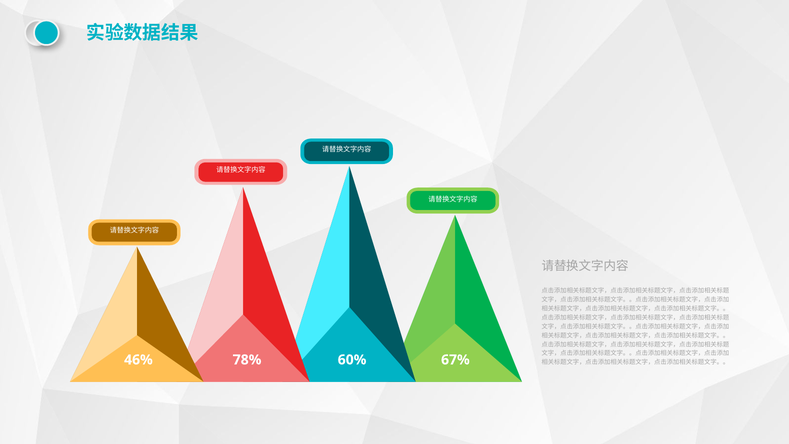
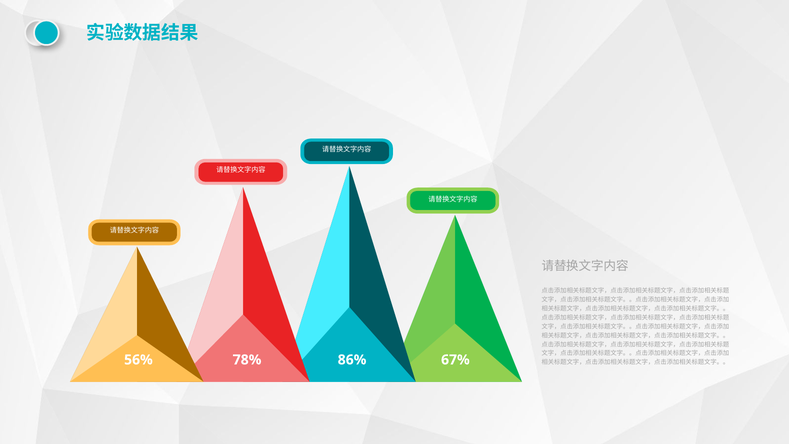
46%: 46% -> 56% (138, 360)
60%: 60% -> 86% (352, 360)
